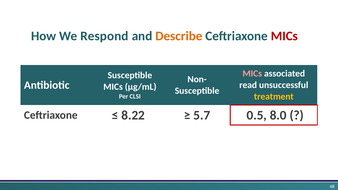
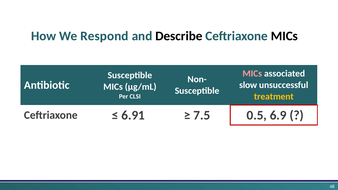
Describe colour: orange -> black (179, 36)
MICs colour: red -> black (284, 36)
read: read -> slow (248, 85)
8.22: 8.22 -> 6.91 (133, 115)
5.7: 5.7 -> 7.5 (202, 115)
8.0: 8.0 -> 6.9 (278, 115)
